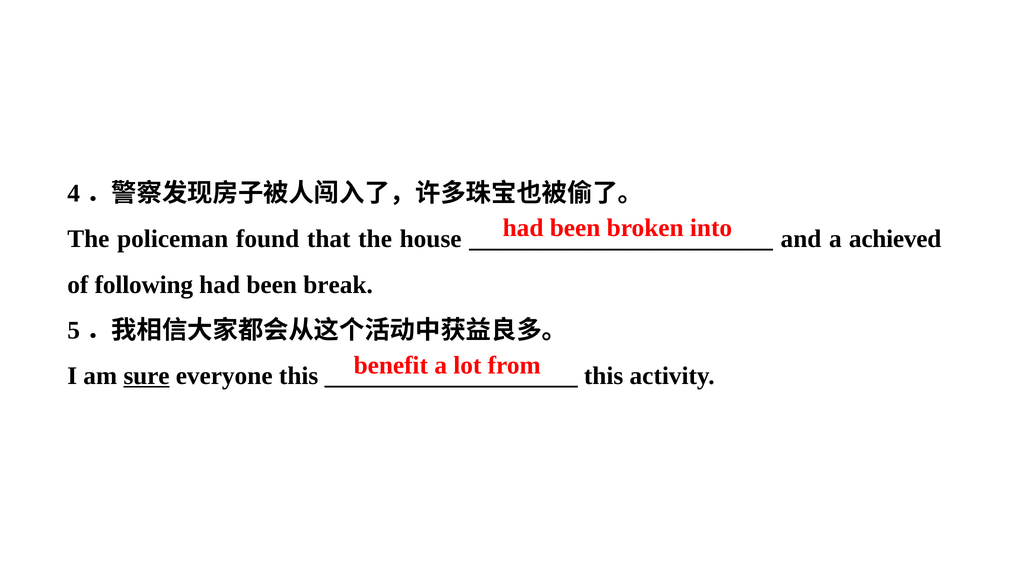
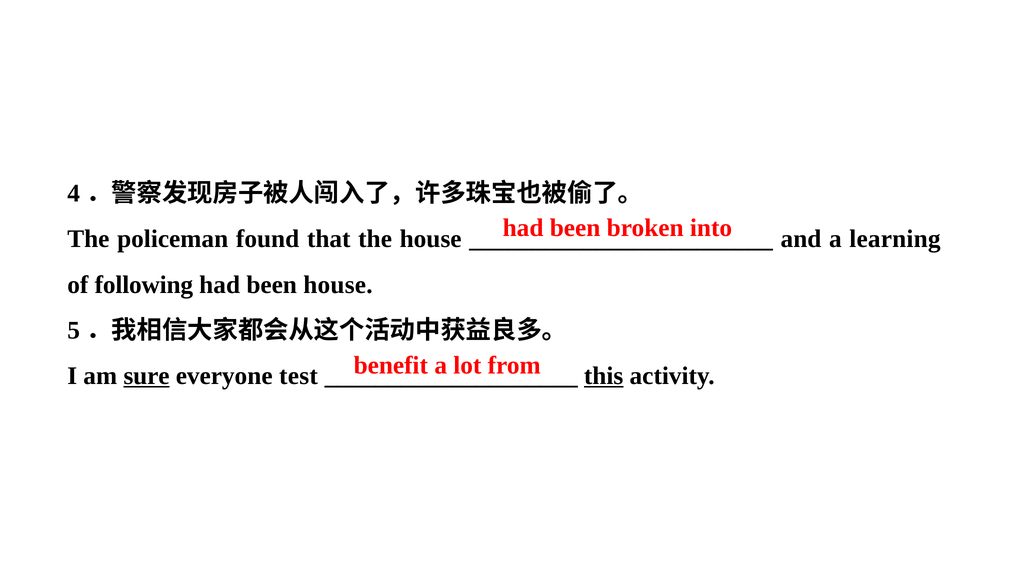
achieved: achieved -> learning (895, 239)
been break: break -> house (338, 285)
everyone this: this -> test (298, 376)
this underline: none -> present (604, 376)
